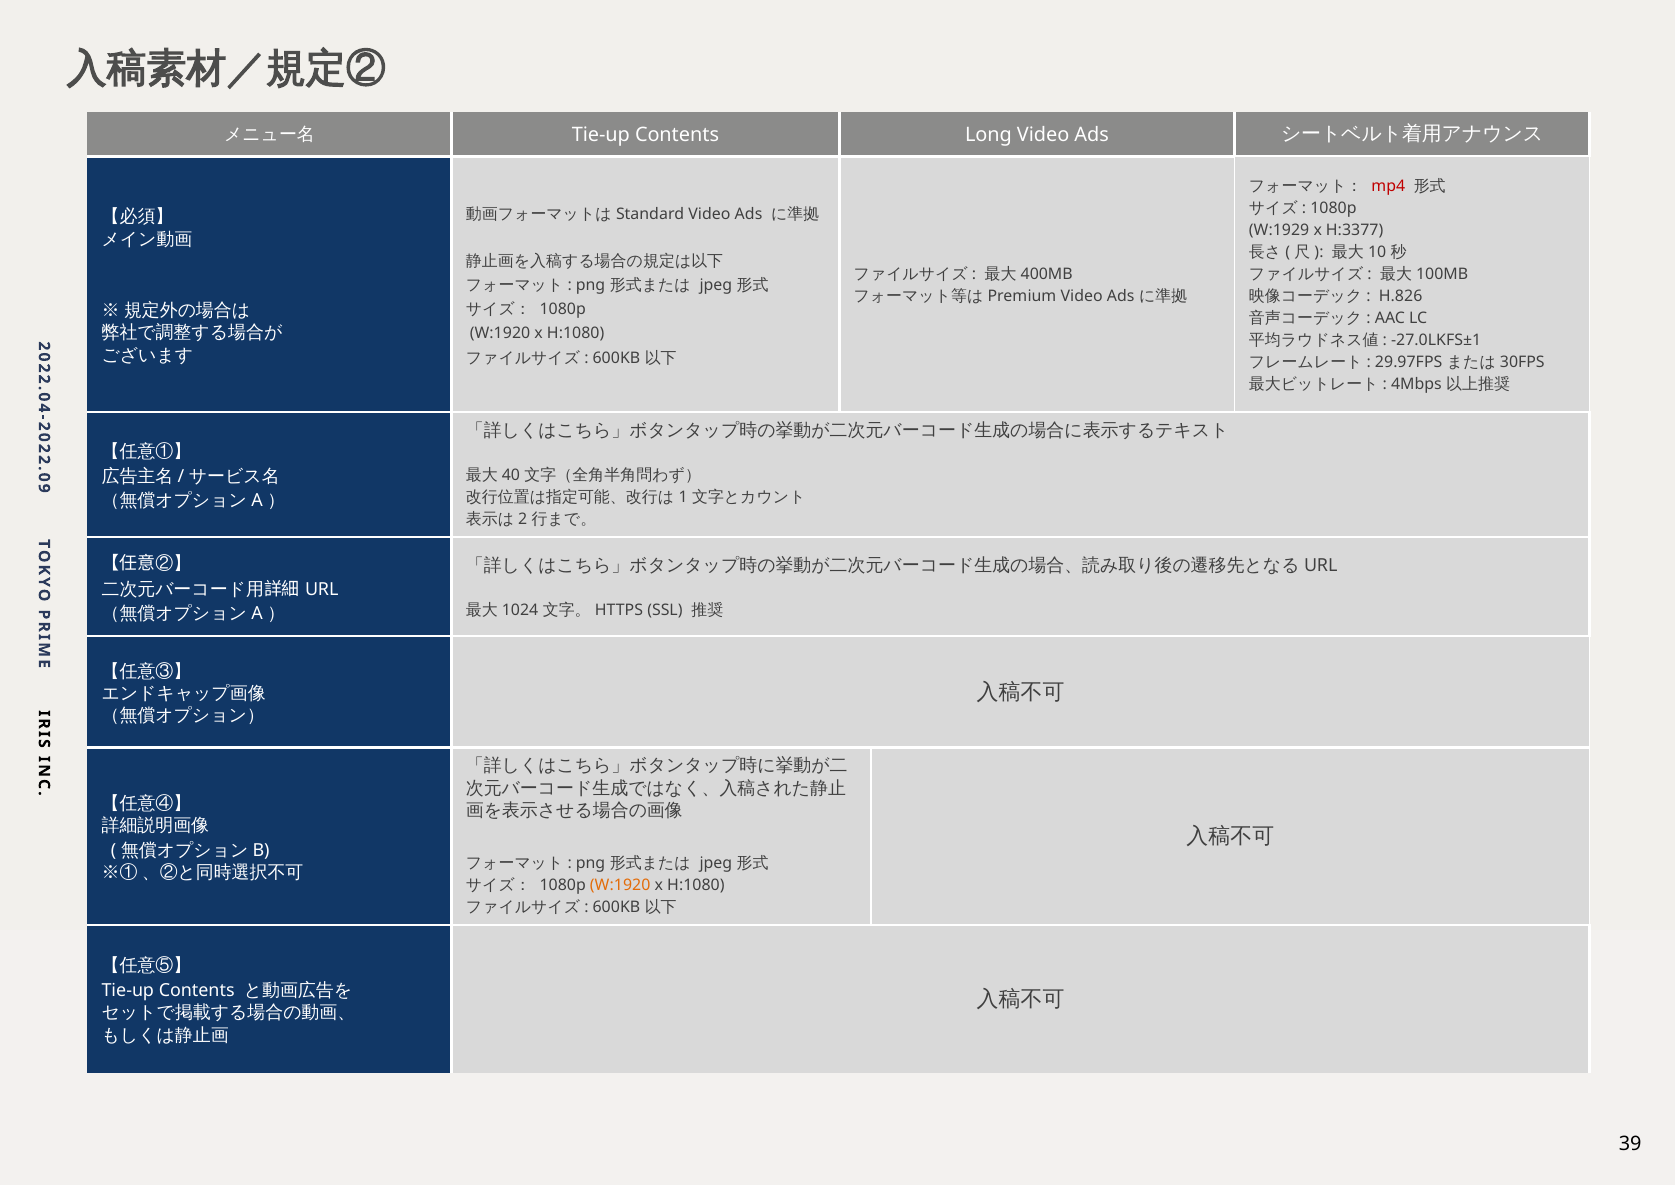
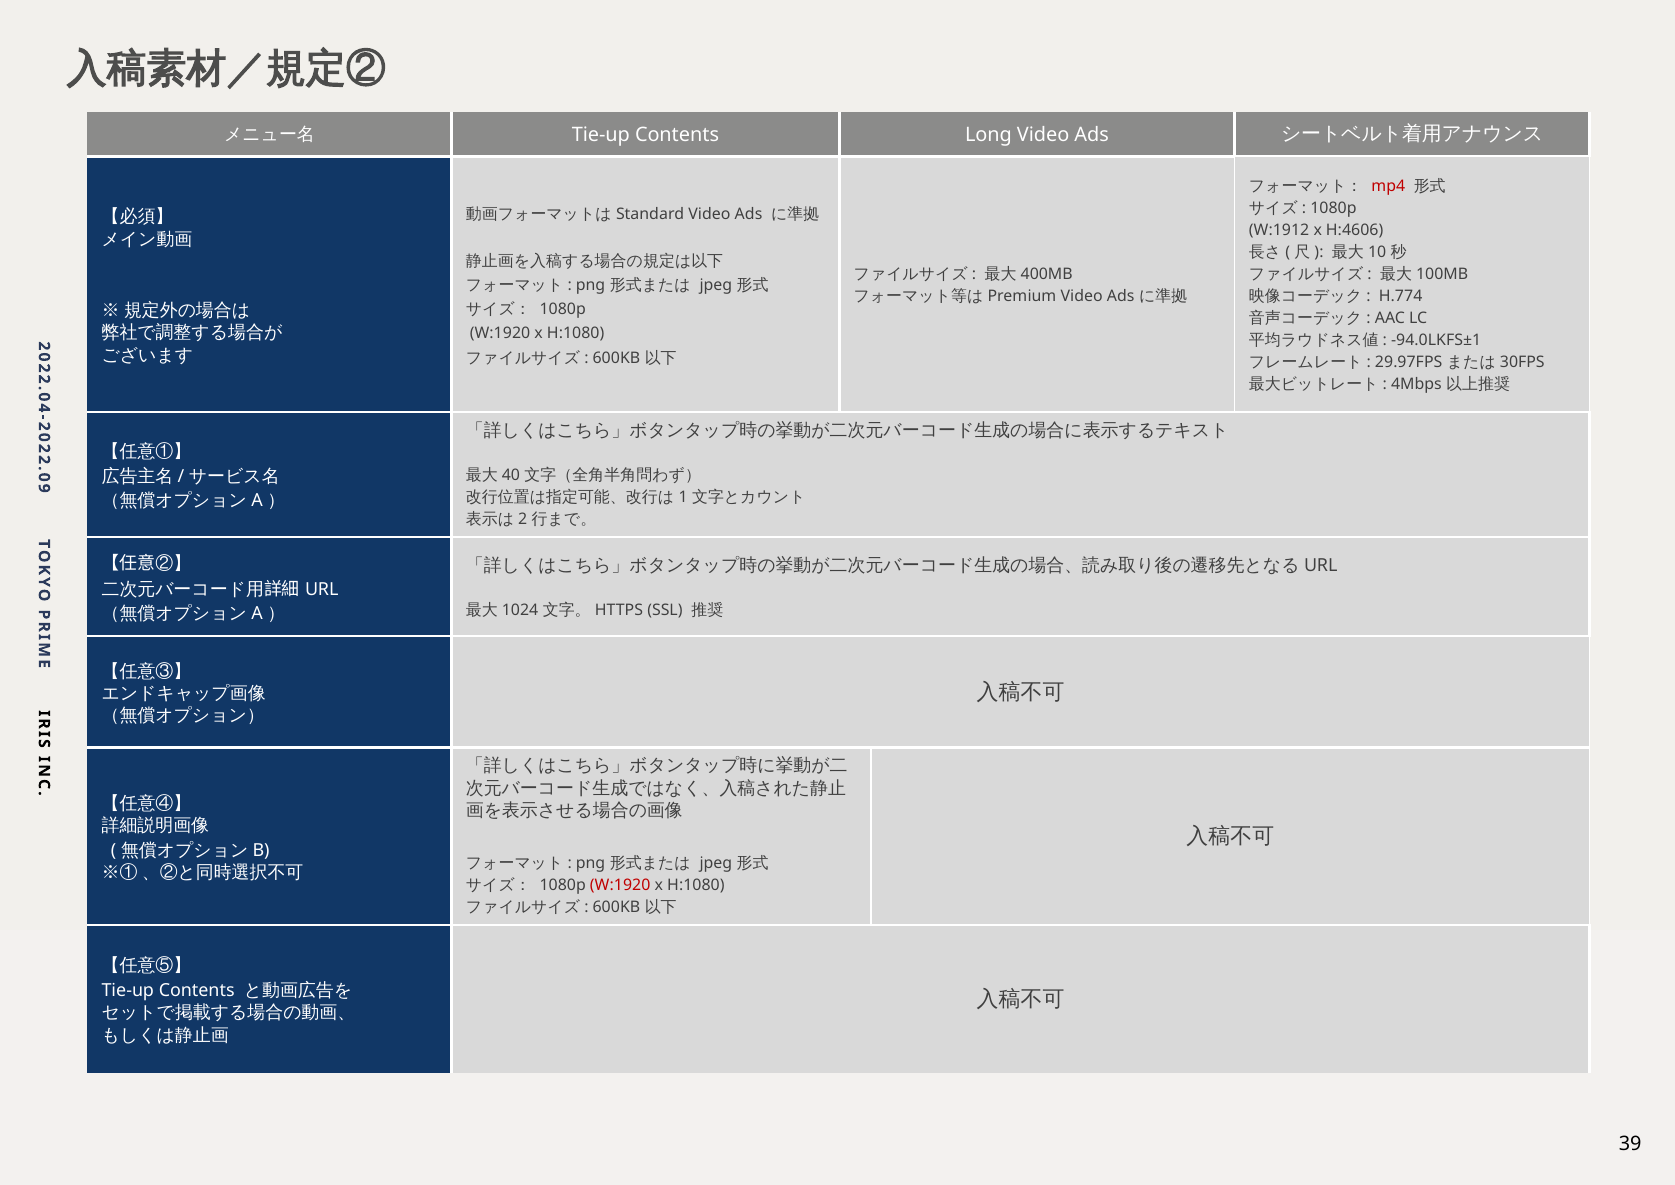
W:1929: W:1929 -> W:1912 (1279, 230)
H:3377: H:3377 -> H:4606 (1355, 230)
H.826: H.826 -> H.774 (1401, 296)
-27.0LKFS±1: -27.0LKFS±1 -> -94.0LKFS±1 (1436, 340)
W:1920 colour: orange -> red (620, 885)
